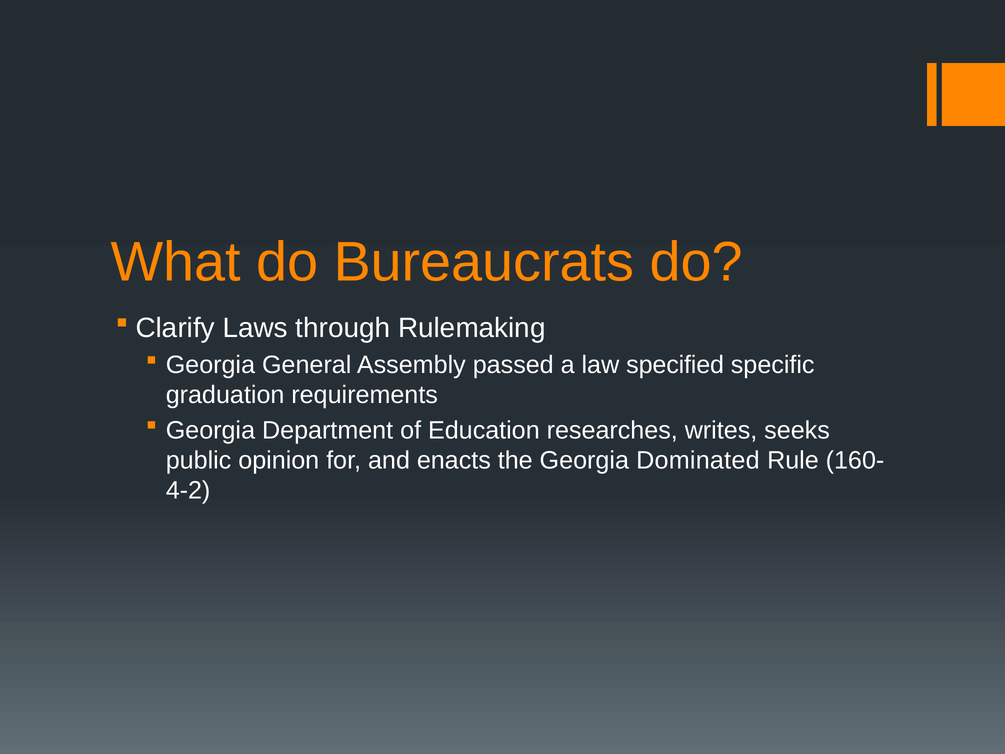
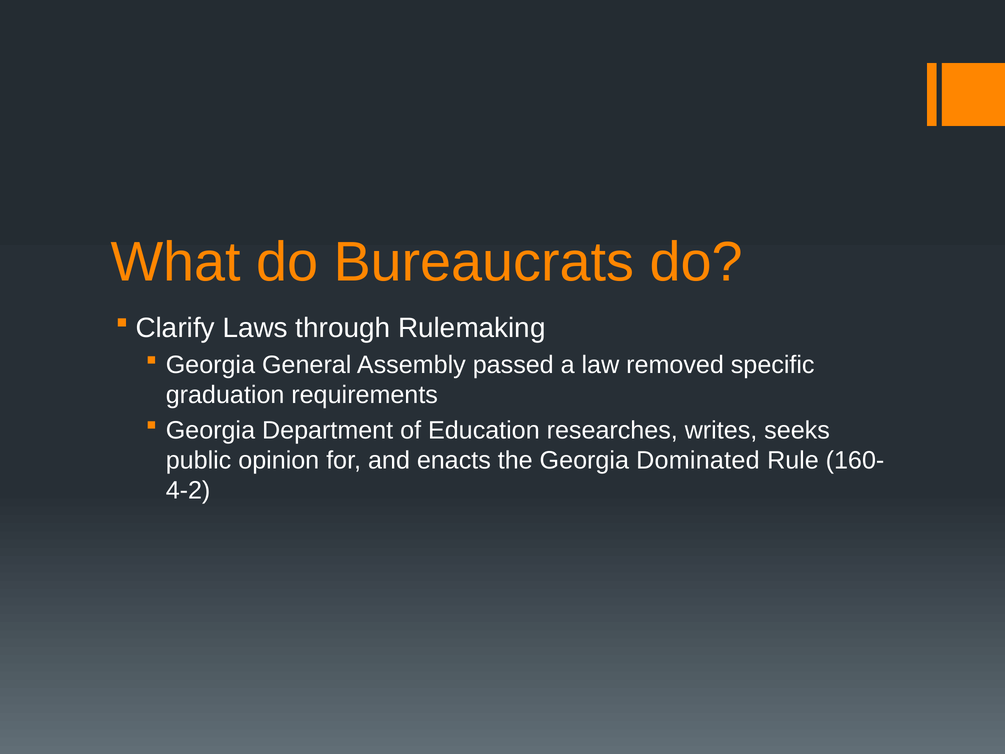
specified: specified -> removed (675, 365)
